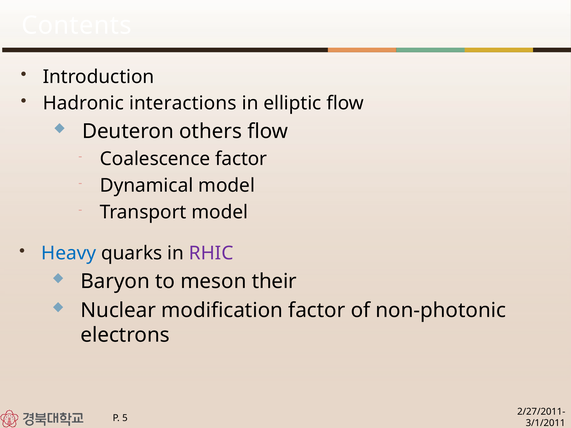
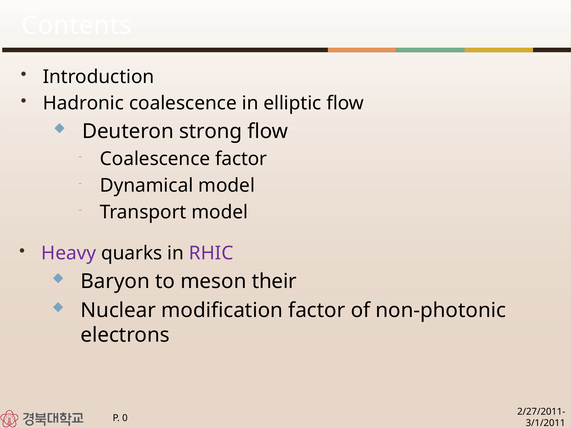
Hadronic interactions: interactions -> coalescence (183, 103)
others: others -> strong (211, 131)
Heavy colour: blue -> purple (69, 253)
5: 5 -> 0 (125, 418)
